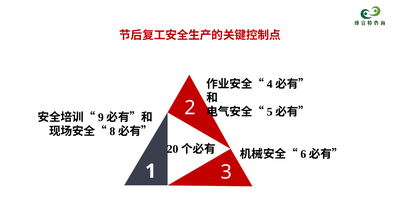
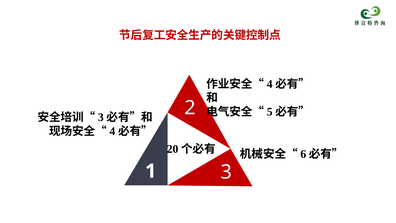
9: 9 -> 3 (101, 117)
8: 8 -> 4 (112, 131)
